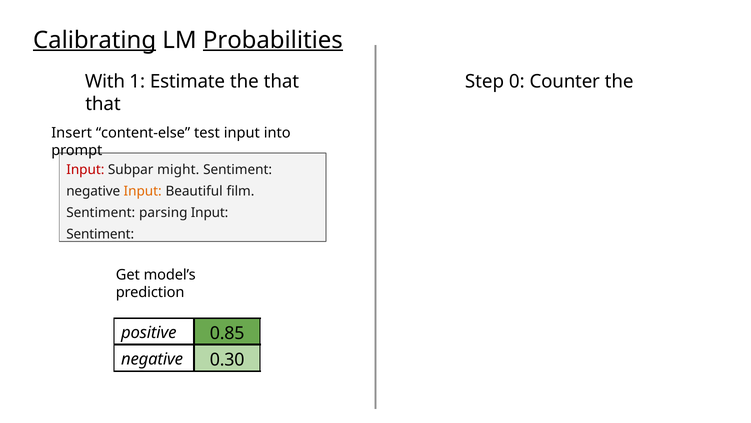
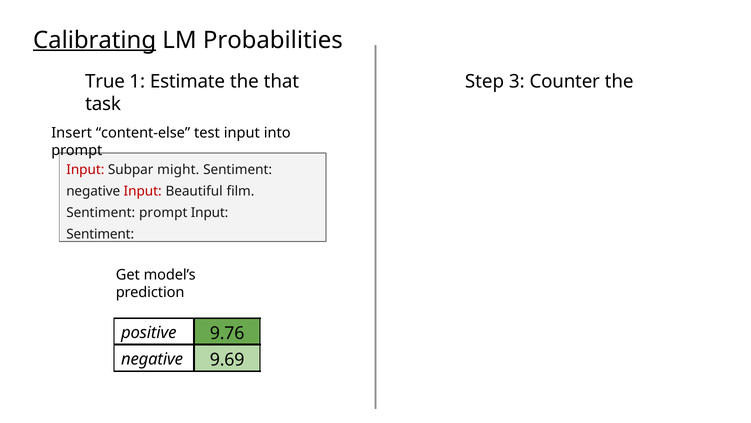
Probabilities underline: present -> none (273, 40)
With: With -> True (105, 82)
0: 0 -> 3 (517, 82)
that: that -> task (103, 104)
Input colour: orange -> red (143, 191)
parsing: parsing -> prompt (163, 212)
0.85: 0.85 -> 9.76 (227, 333)
0.30: 0.30 -> 9.69 (227, 359)
